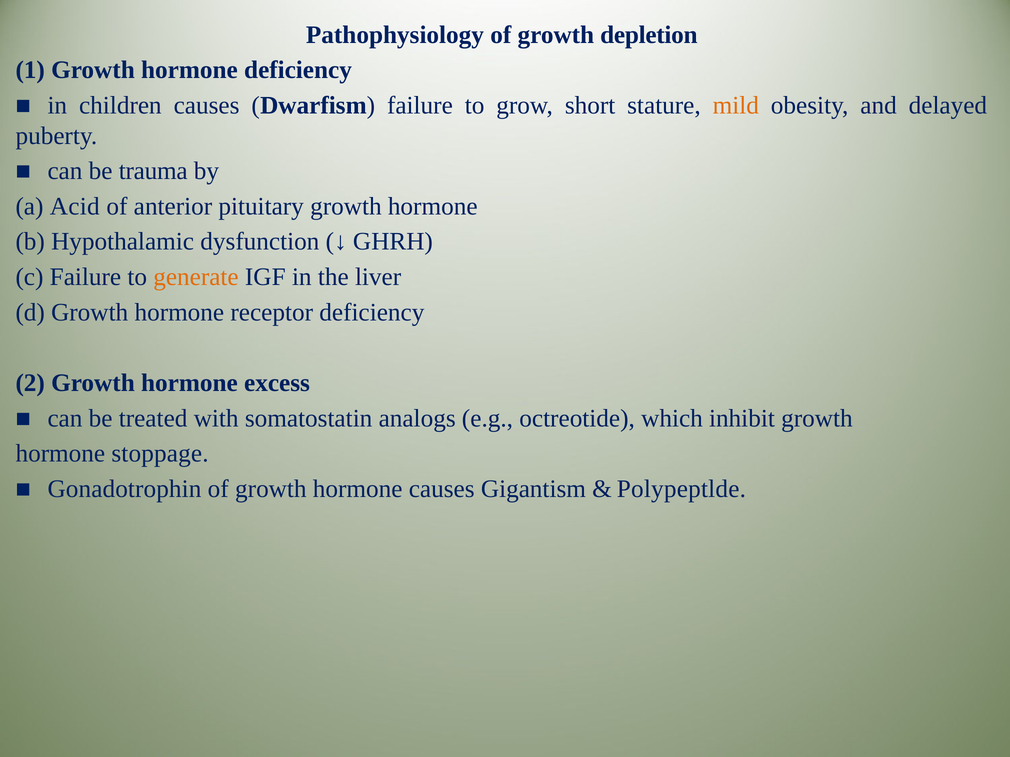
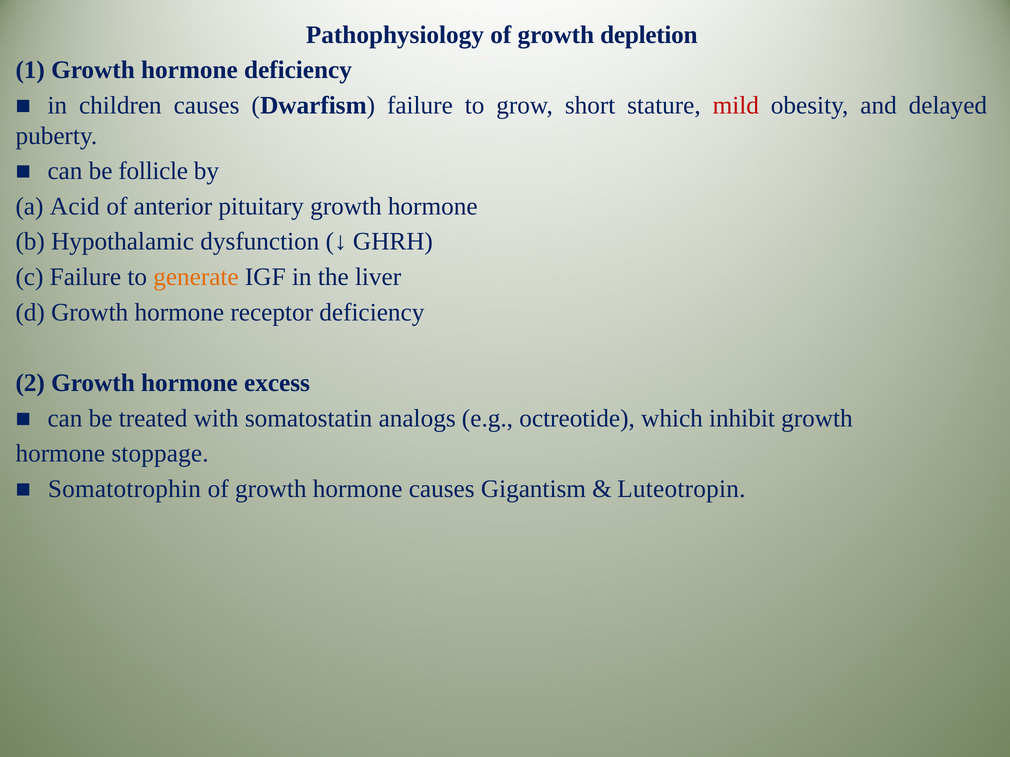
mild colour: orange -> red (736, 105)
trauma: trauma -> follicle (153, 171)
Gonadotrophin: Gonadotrophin -> Somatotrophin (124, 489)
Polypeptlde: Polypeptlde -> Luteotropin (681, 489)
